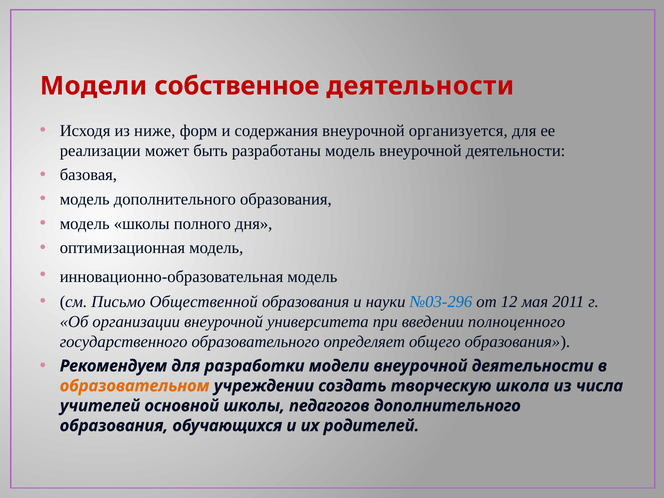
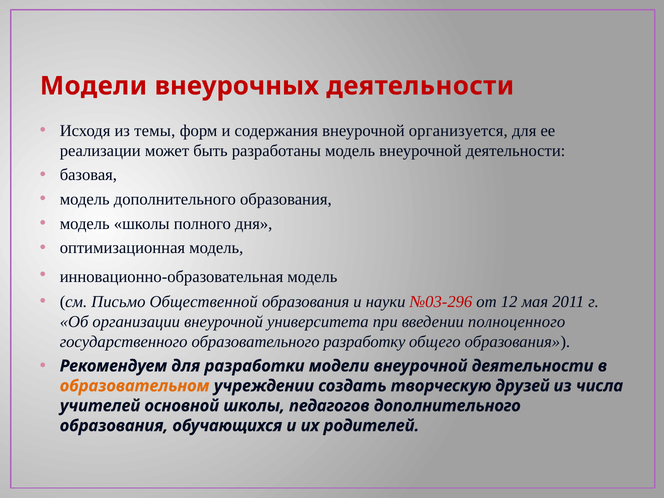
собственное: собственное -> внеурочных (237, 86)
ниже: ниже -> темы (155, 131)
№03-296 colour: blue -> red (441, 302)
определяет: определяет -> разработку (364, 342)
школа: школа -> друзей (523, 386)
